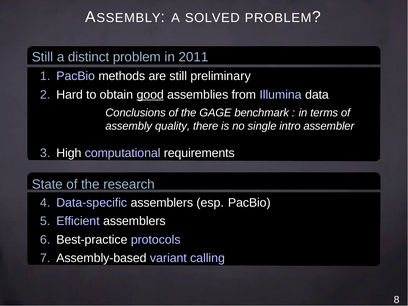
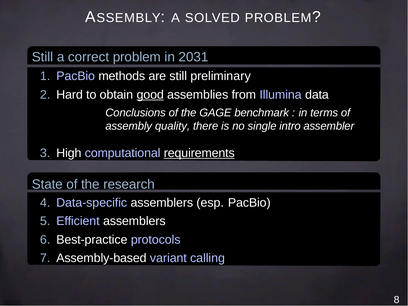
distinct: distinct -> correct (88, 57)
2011: 2011 -> 2031 (193, 57)
requirements underline: none -> present (199, 153)
